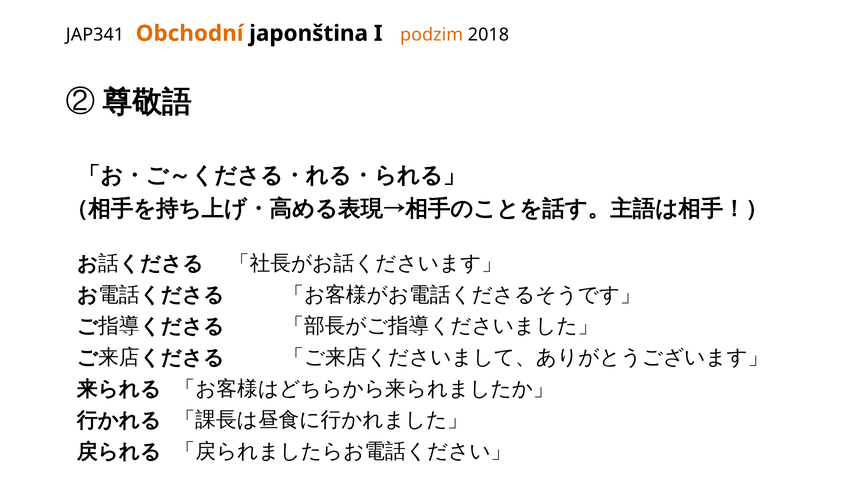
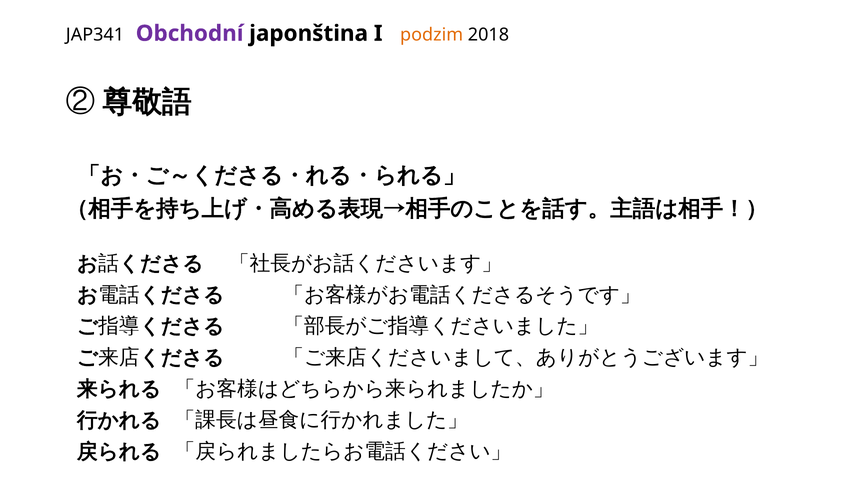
Obchodní colour: orange -> purple (190, 33)
